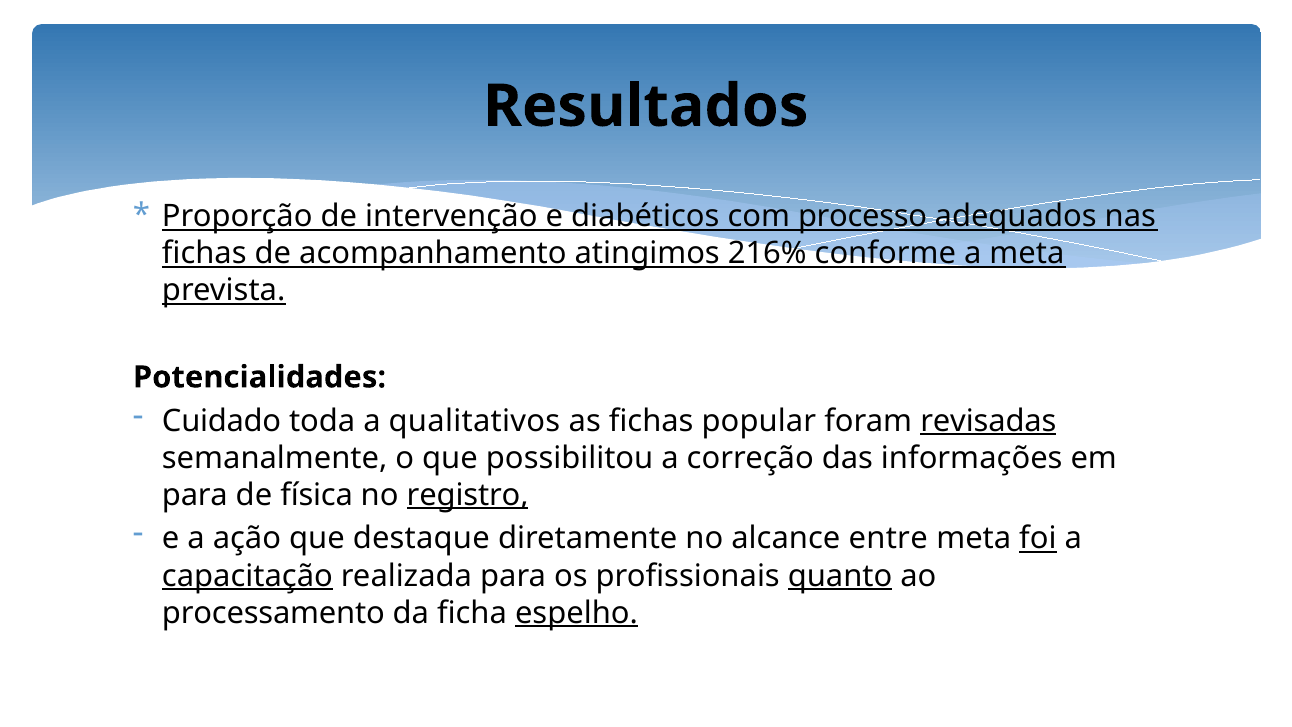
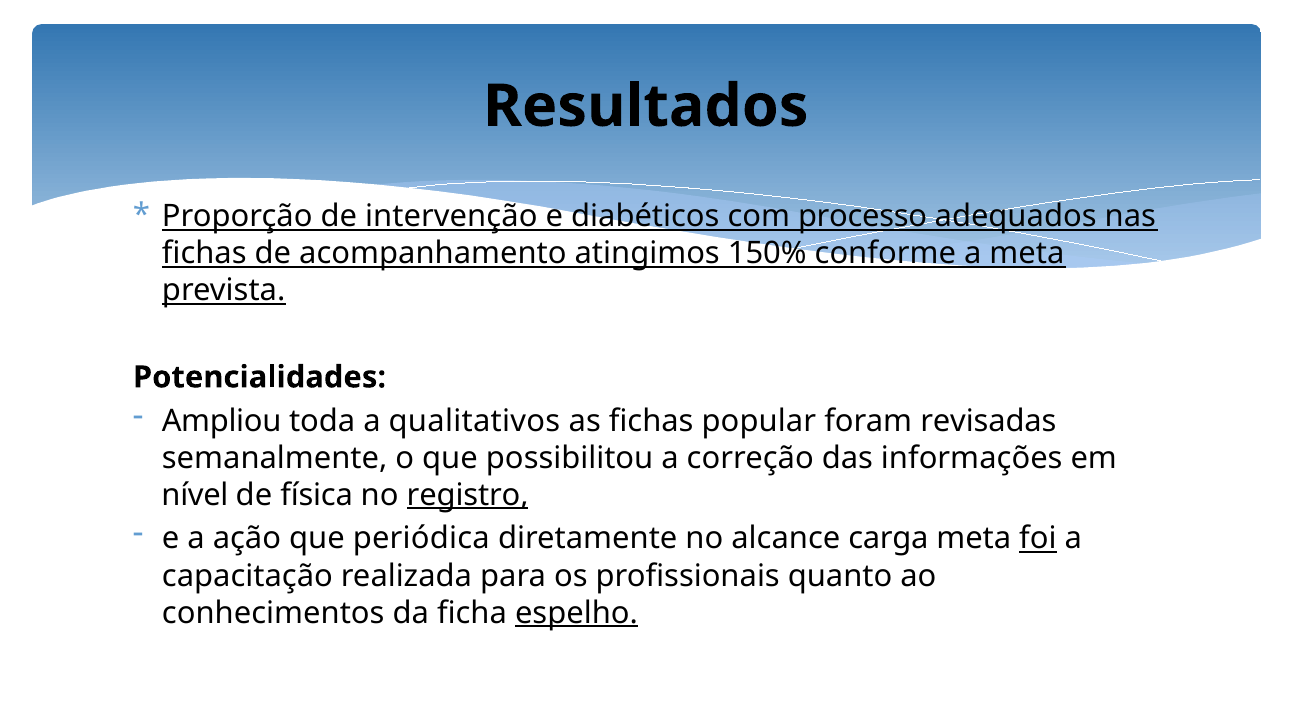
216%: 216% -> 150% (767, 253)
Cuidado: Cuidado -> Ampliou (222, 421)
revisadas underline: present -> none (988, 421)
para: para -> nível (195, 495)
destaque: destaque -> periódica (421, 538)
entre: entre -> carga (888, 538)
capacitação underline: present -> none (247, 576)
quanto underline: present -> none (840, 576)
processamento: processamento -> conhecimentos (273, 613)
